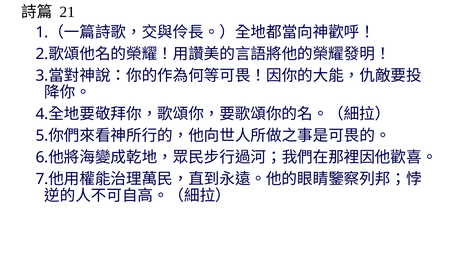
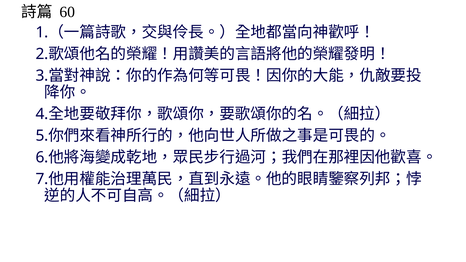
21: 21 -> 60 (67, 12)
